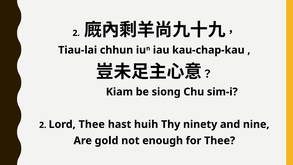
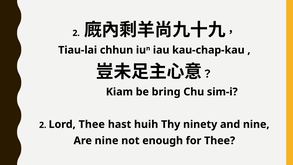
siong: siong -> bring (166, 92)
Are gold: gold -> nine (107, 140)
